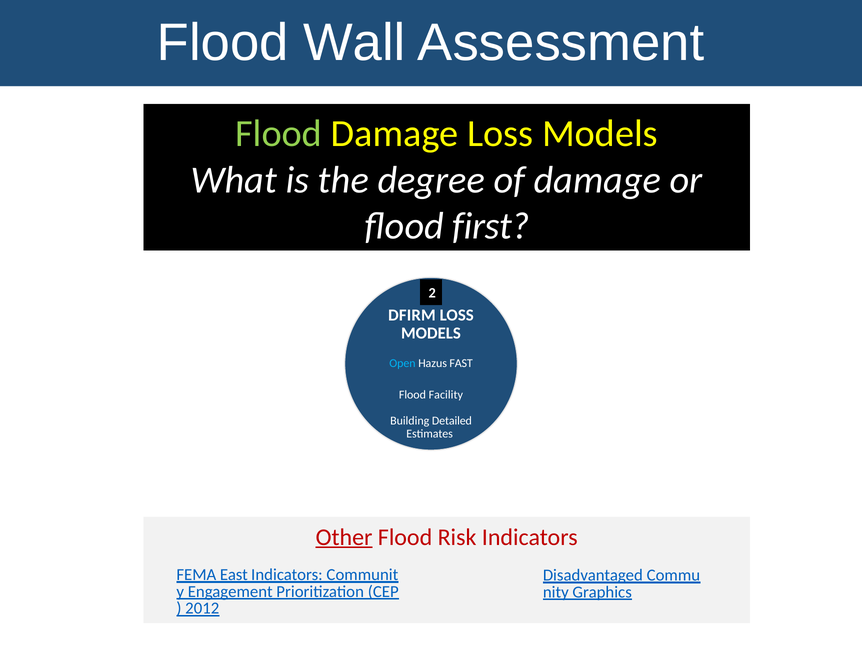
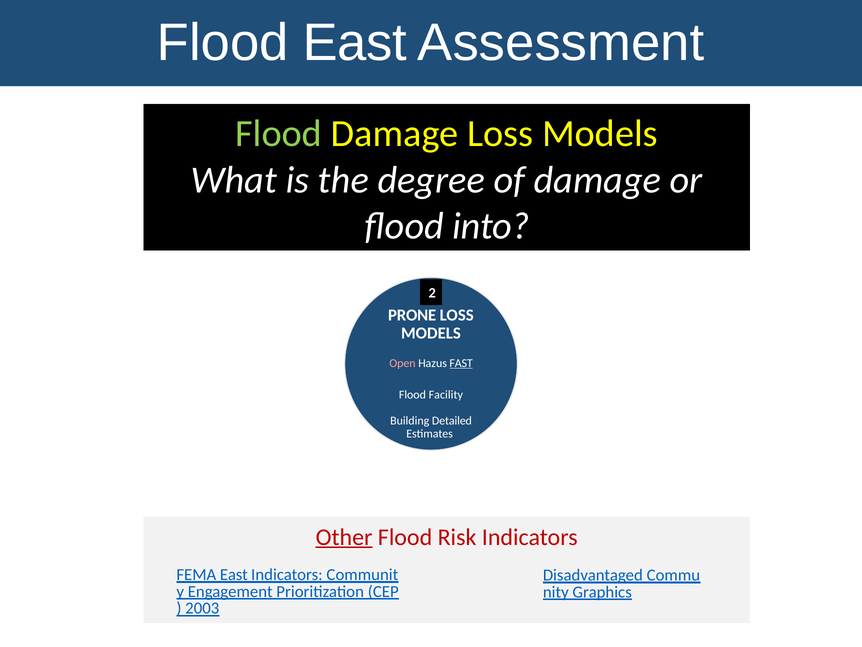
Flood Wall: Wall -> East (355, 43)
first: first -> into (491, 226)
DFIRM: DFIRM -> PRONE (412, 315)
Open colour: light blue -> pink (402, 363)
FAST underline: none -> present (461, 363)
2012: 2012 -> 2003 (202, 608)
